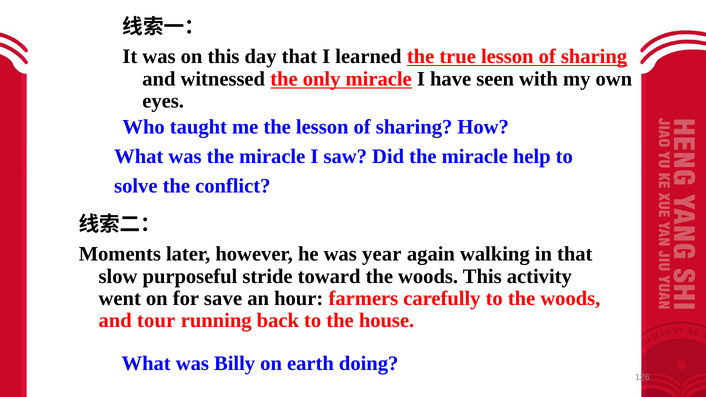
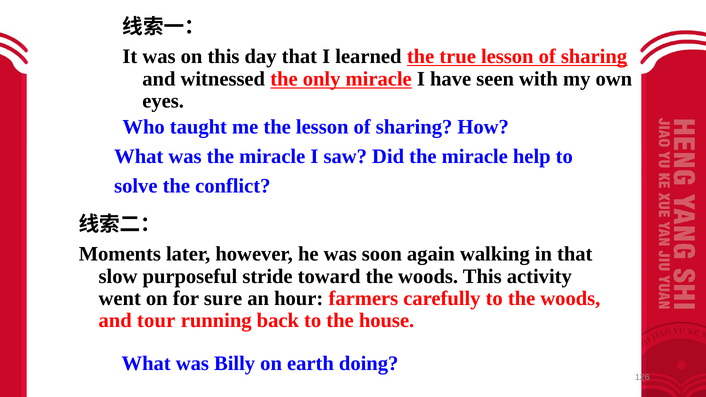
year: year -> soon (382, 254)
save: save -> sure (223, 299)
